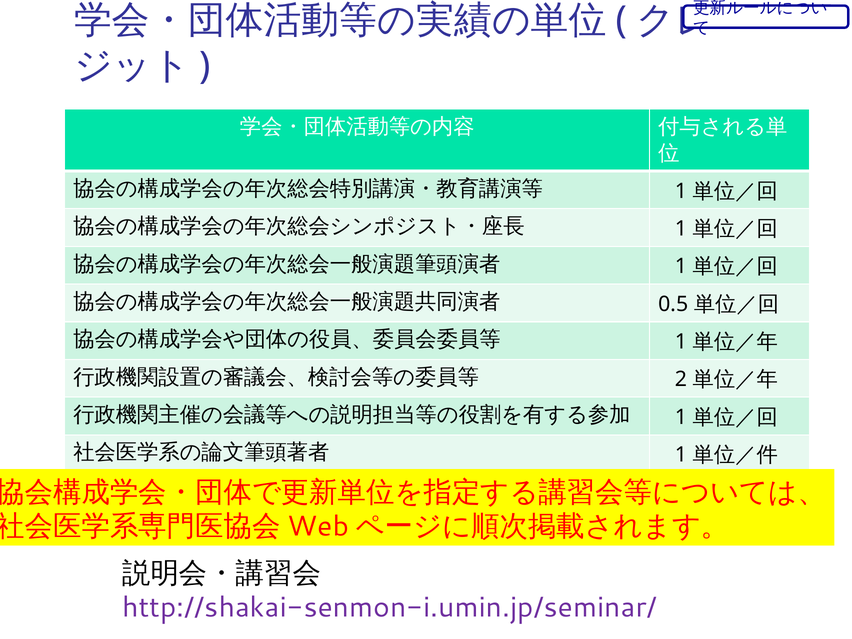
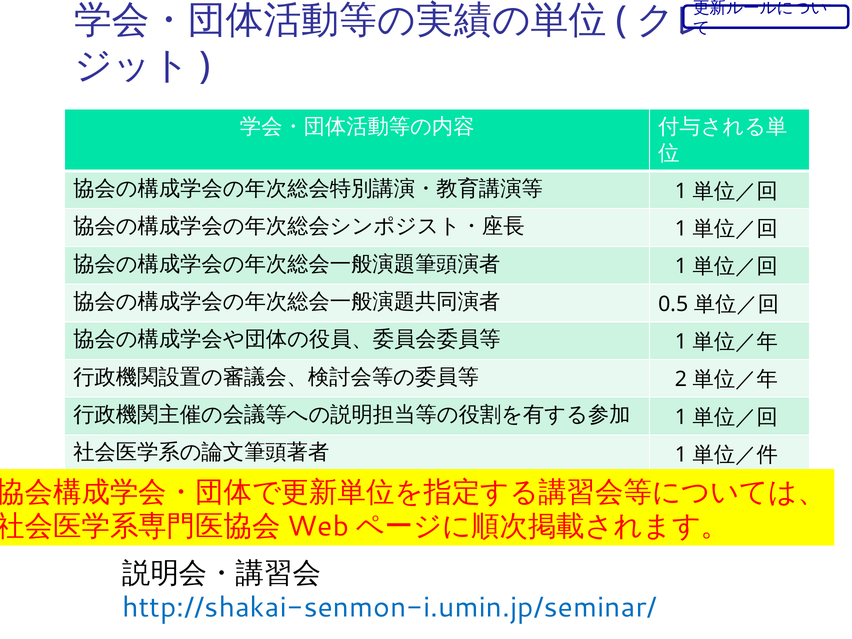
http://shakai-senmon-i.umin.jp/seminar/ colour: purple -> blue (389, 608)
